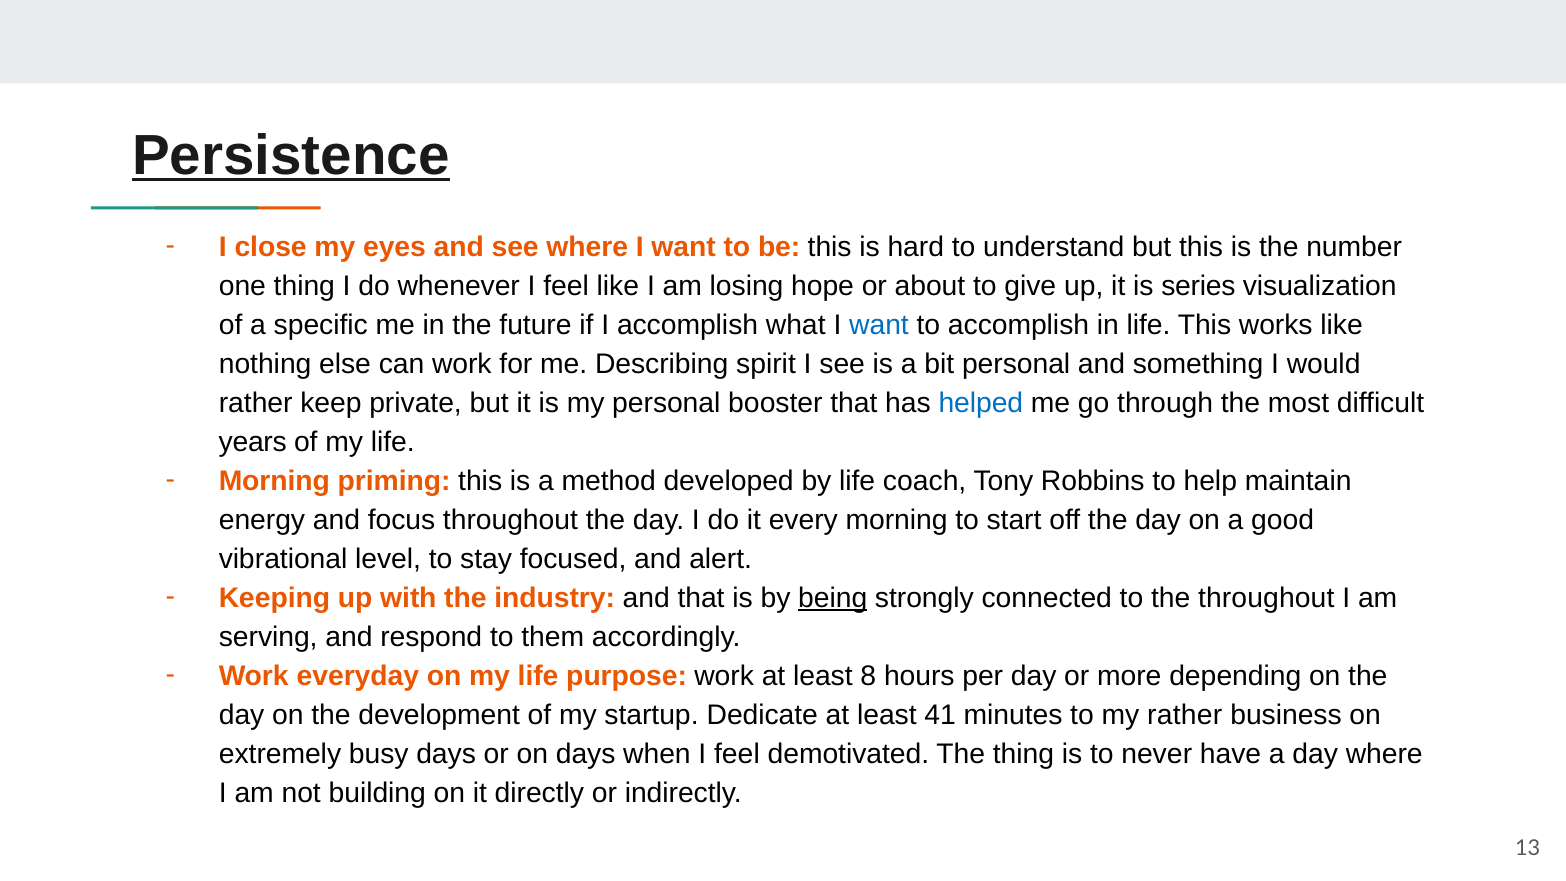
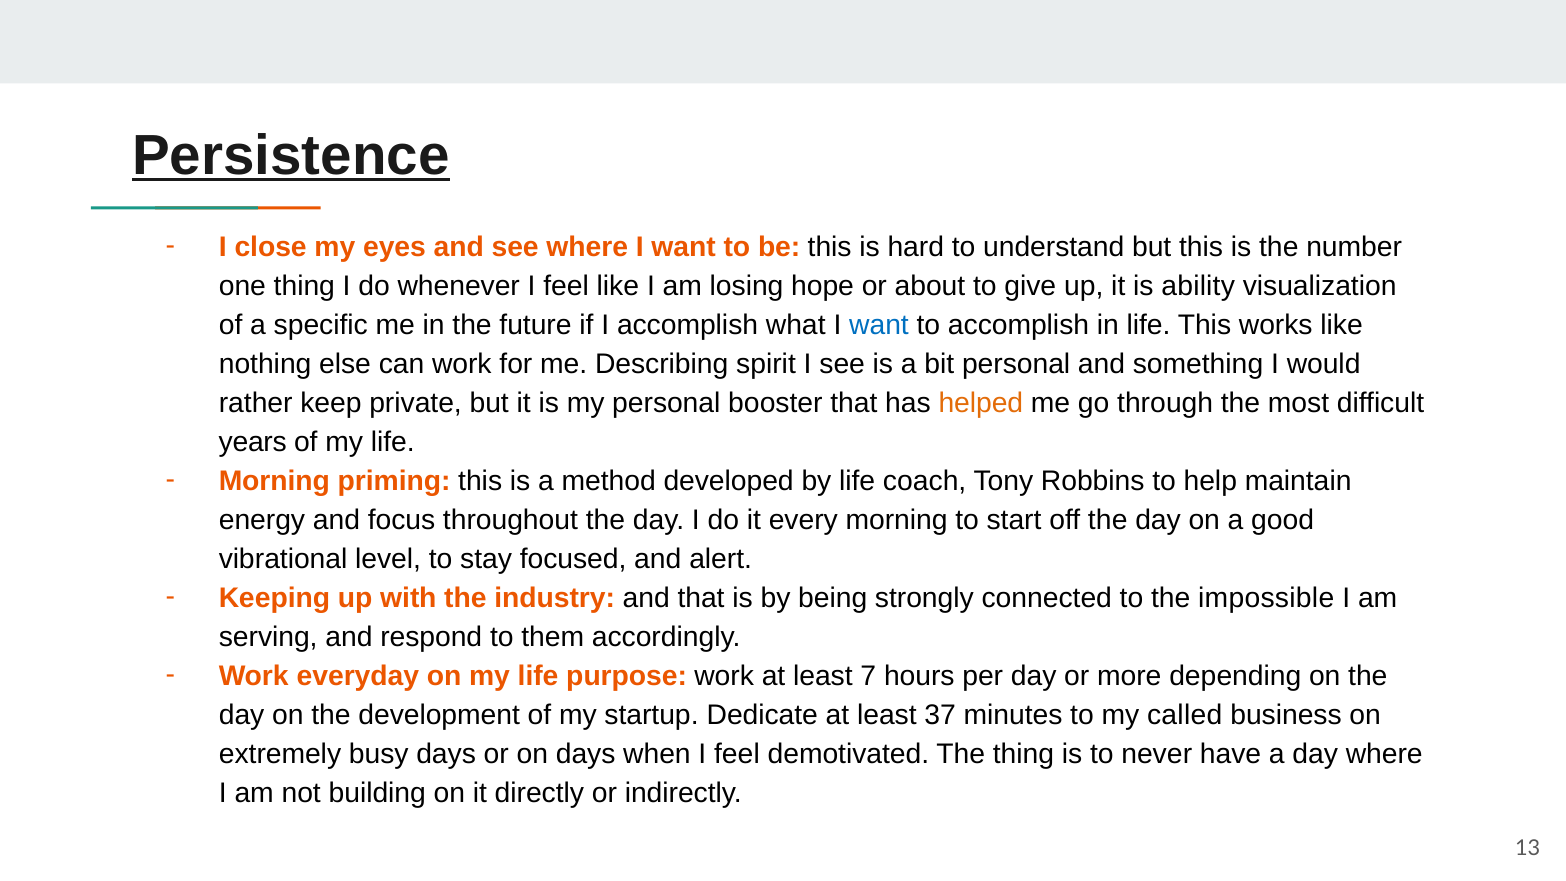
series: series -> ability (1198, 286)
helped colour: blue -> orange (981, 403)
being underline: present -> none (833, 598)
the throughout: throughout -> impossible (1266, 598)
8: 8 -> 7 (868, 676)
41: 41 -> 37 (940, 715)
my rather: rather -> called (1185, 715)
